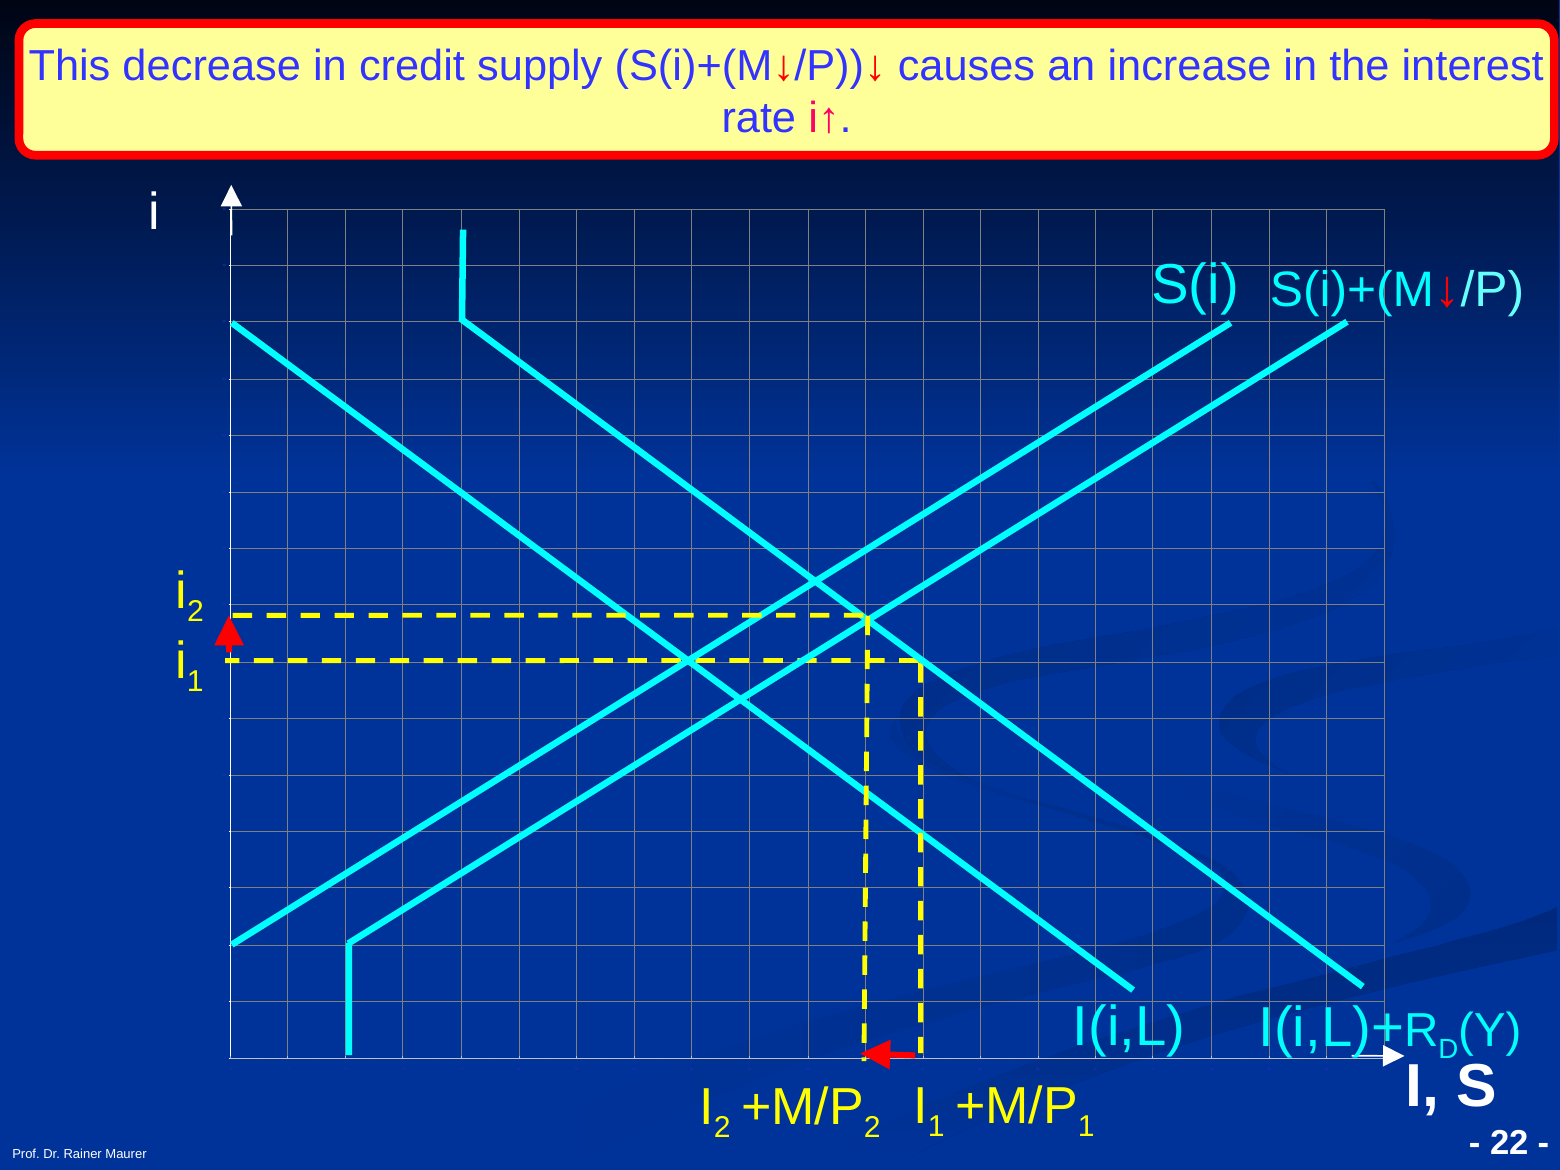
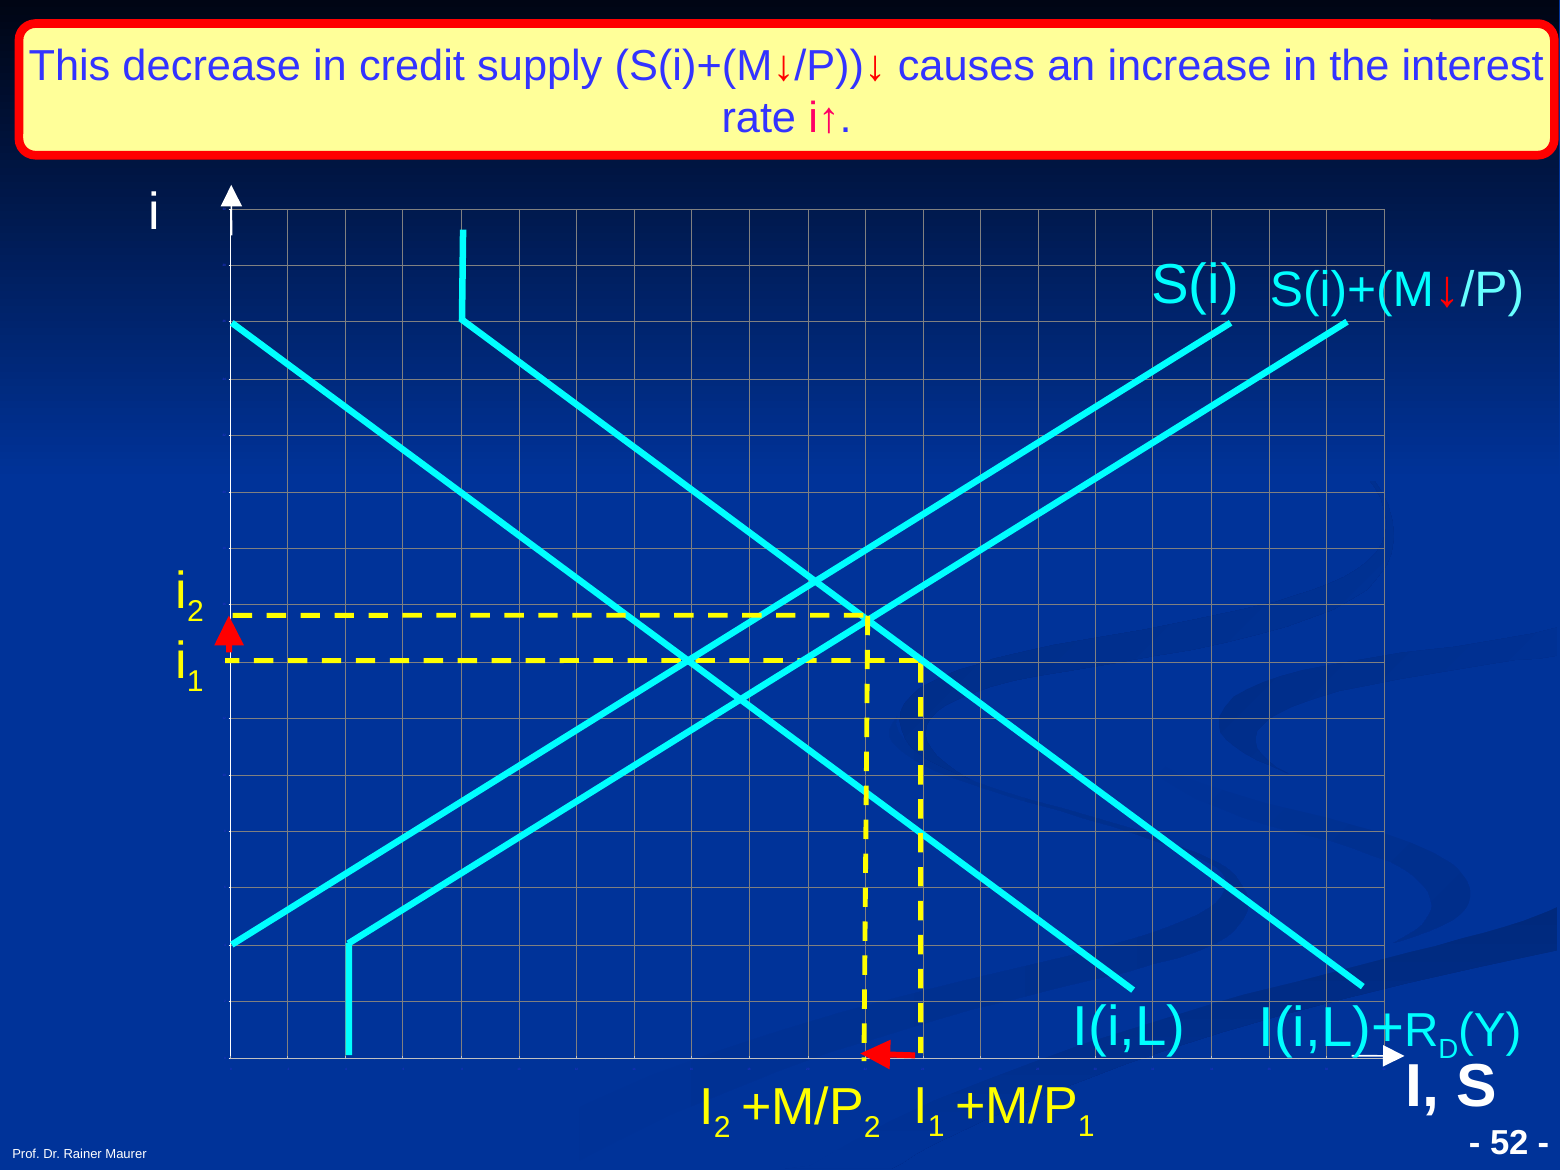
22: 22 -> 52 (1509, 1143)
